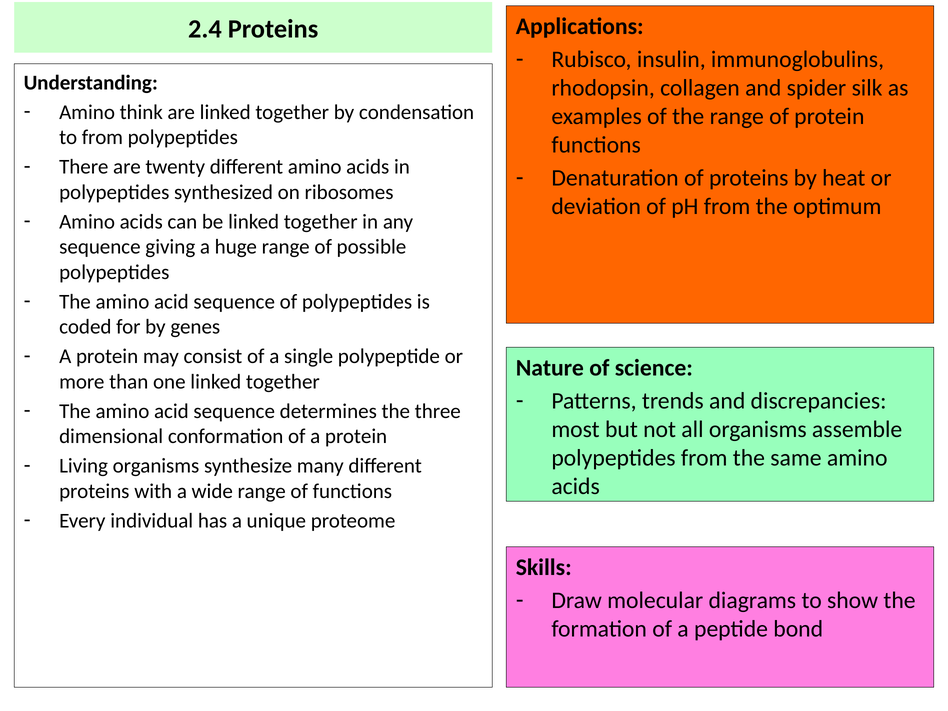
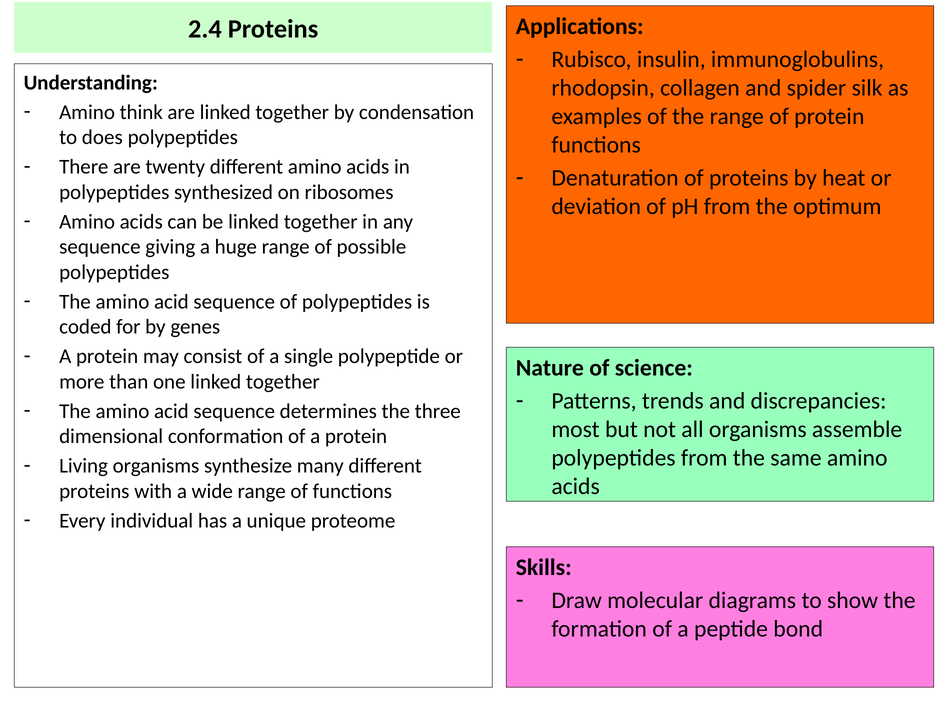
to from: from -> does (102, 137)
